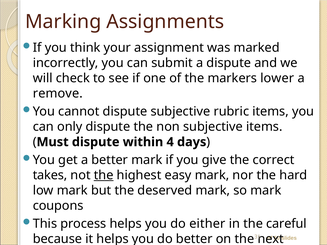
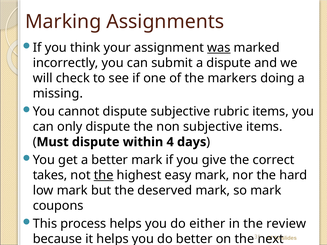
was underline: none -> present (219, 48)
lower: lower -> doing (277, 78)
remove: remove -> missing (58, 94)
careful: careful -> review (286, 224)
